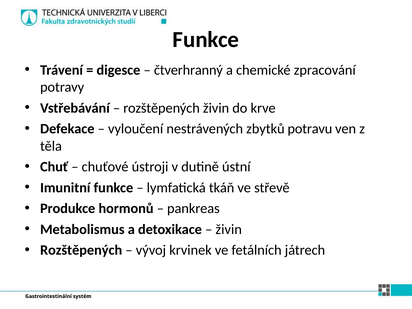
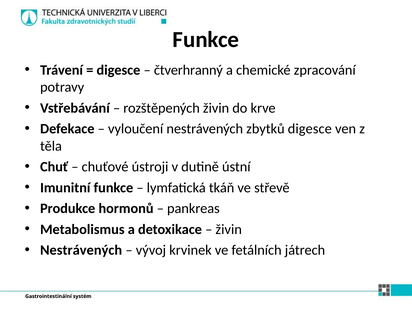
zbytků potravu: potravu -> digesce (310, 129)
Rozštěpených: Rozštěpených -> Nestrávených (81, 250)
